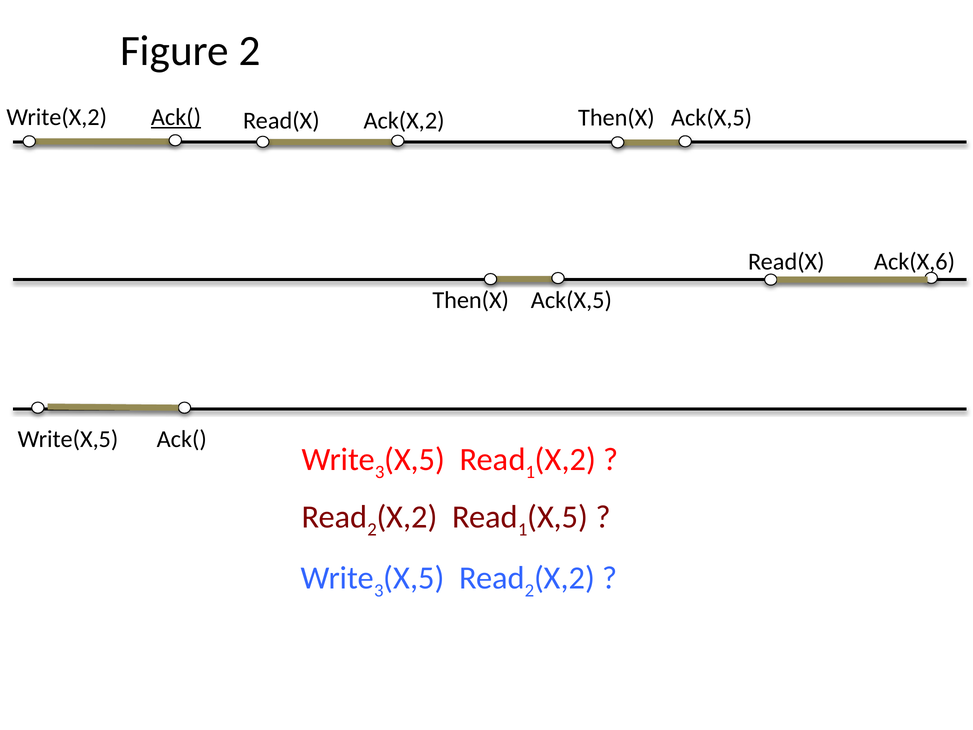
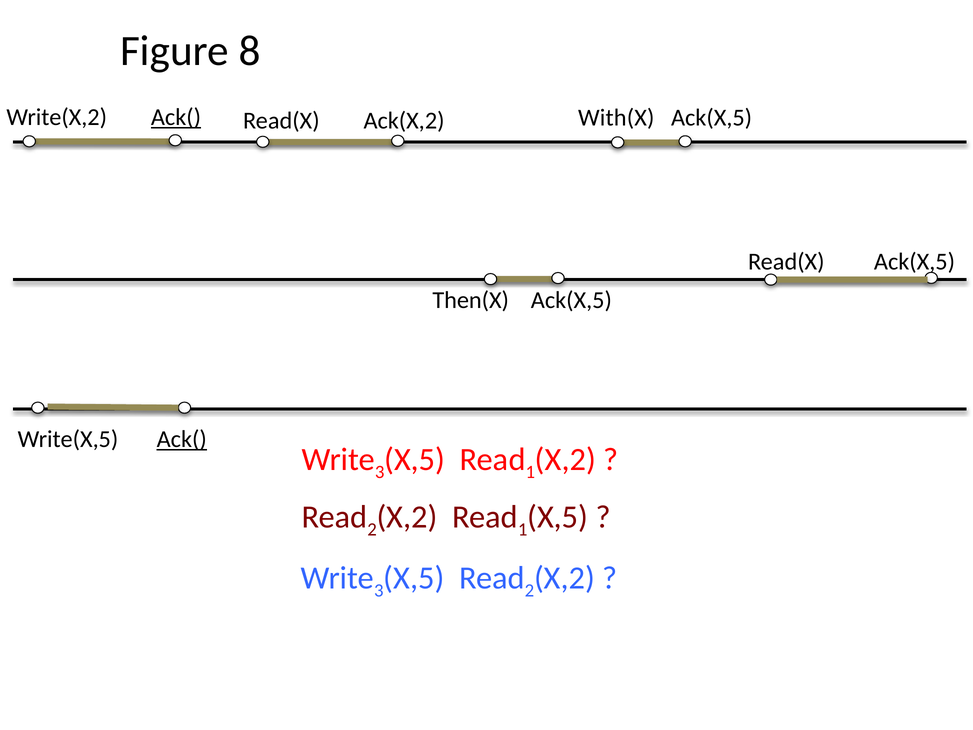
Figure 2: 2 -> 8 (250, 51)
Ack(X,2 Then(X: Then(X -> With(X (616, 118)
Read(X Ack(X,6: Ack(X,6 -> Ack(X,5 (914, 262)
Ack( underline: none -> present (182, 439)
